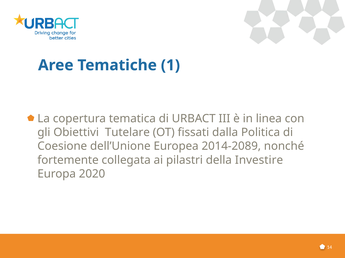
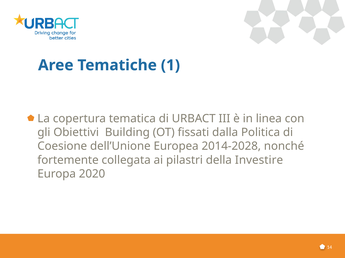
Tutelare: Tutelare -> Building (127, 132)
2014-2089: 2014-2089 -> 2014-2028 (231, 146)
